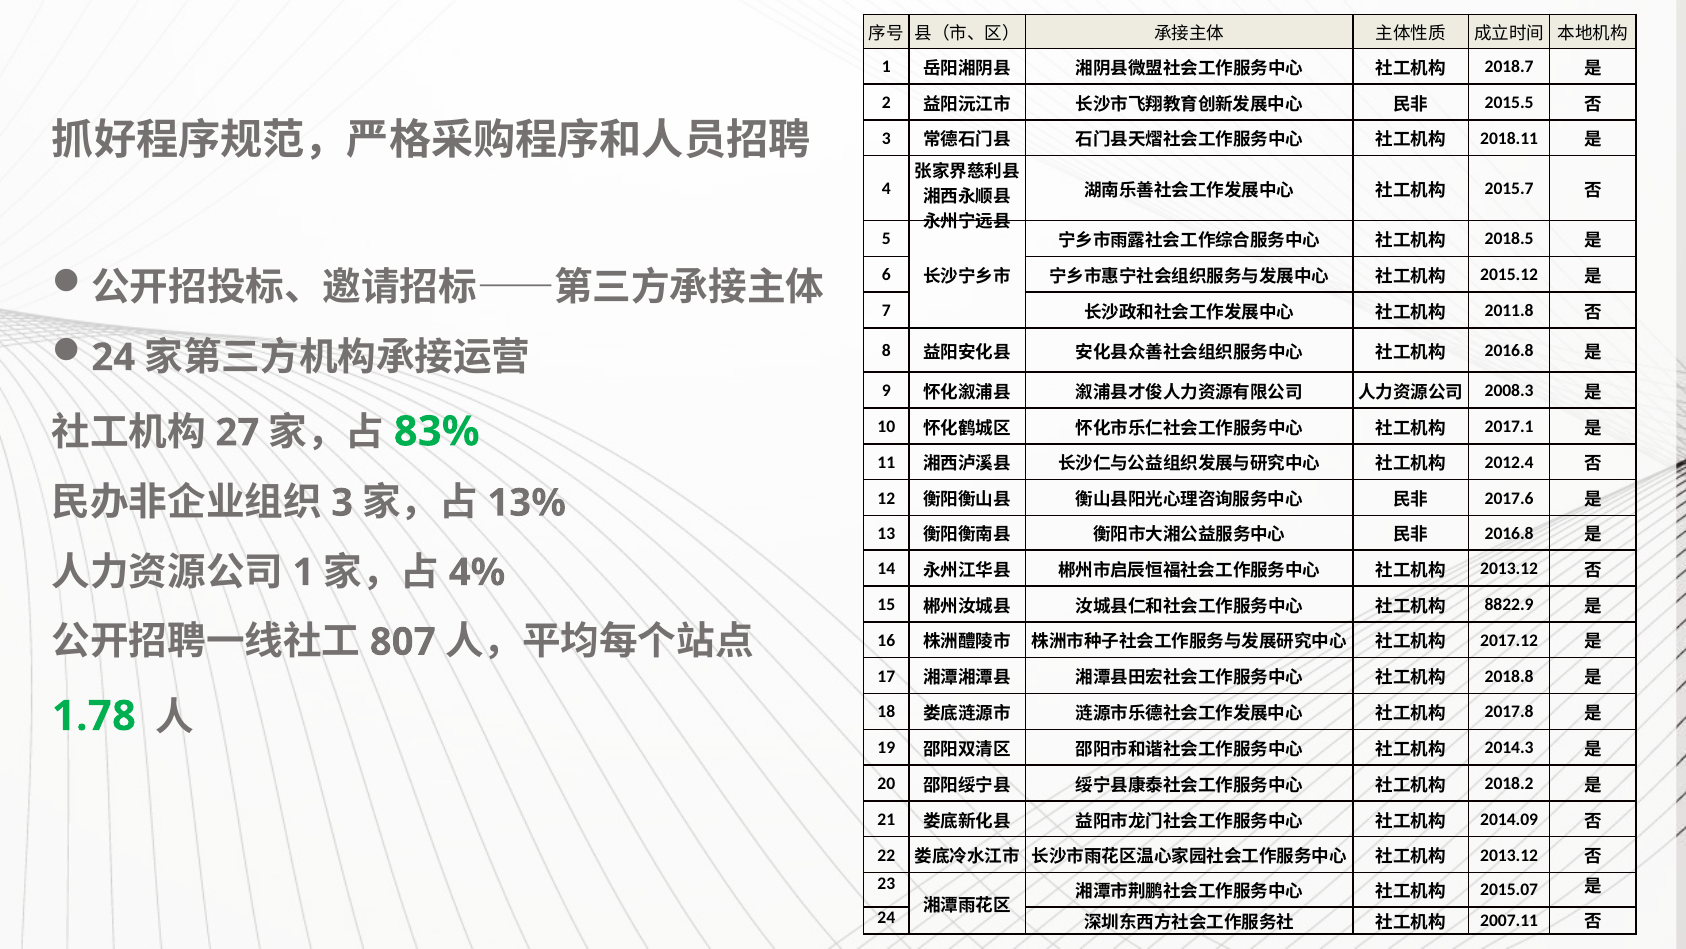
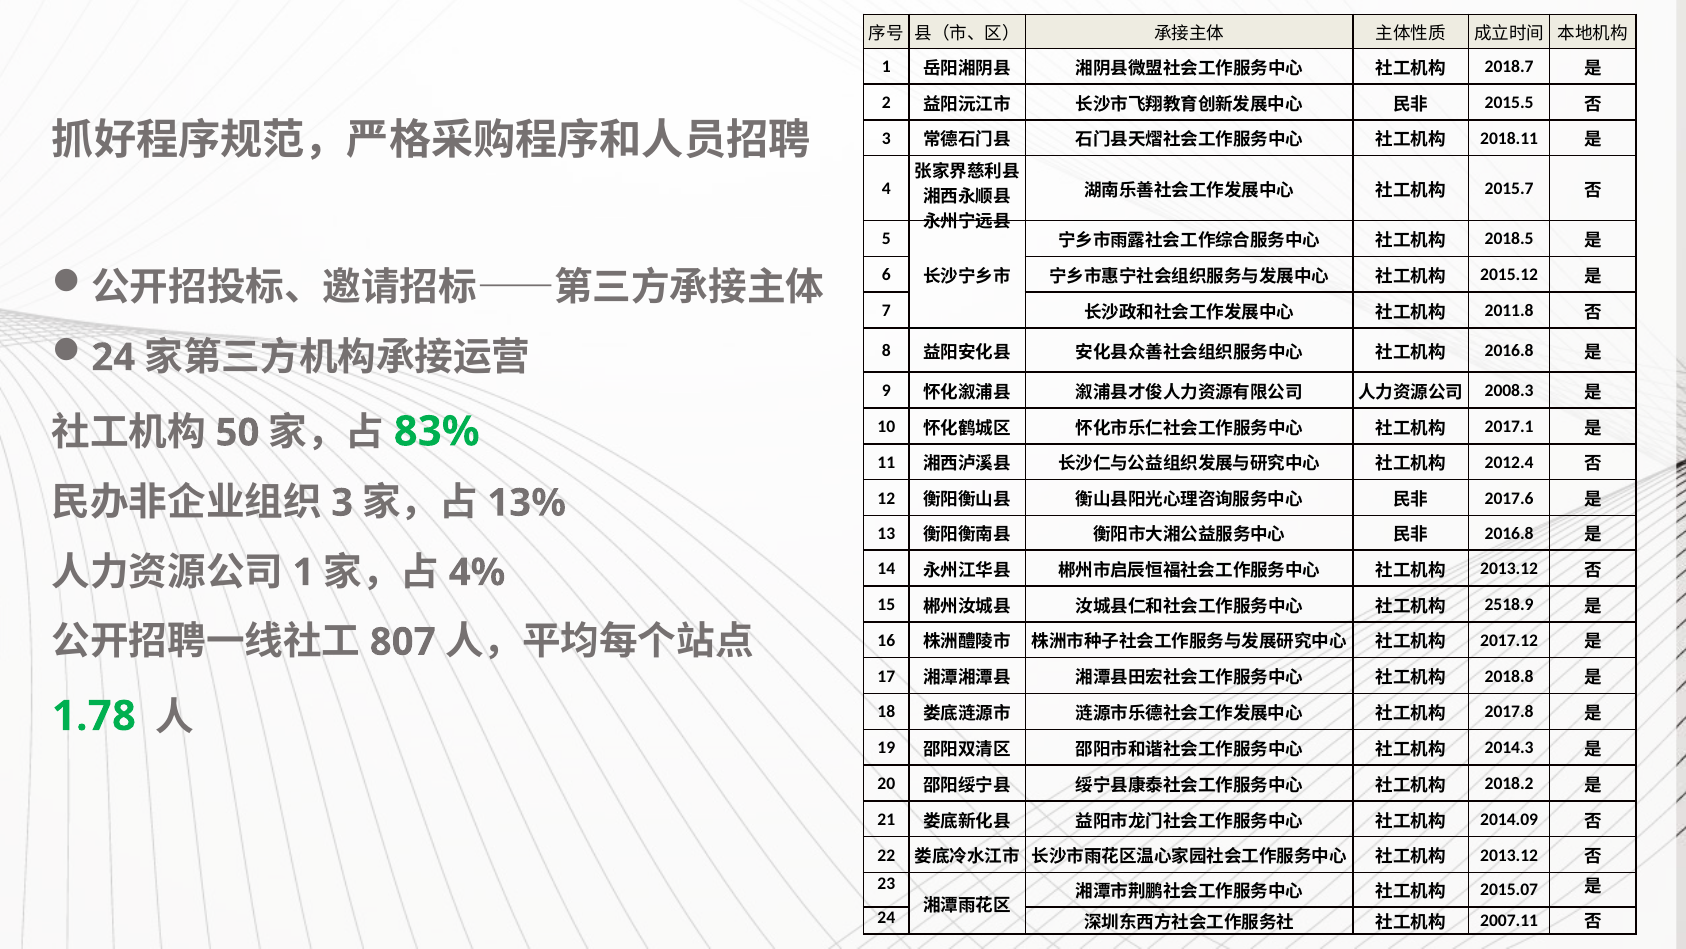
27: 27 -> 50 (237, 432)
8822.9: 8822.9 -> 2518.9 (1509, 604)
